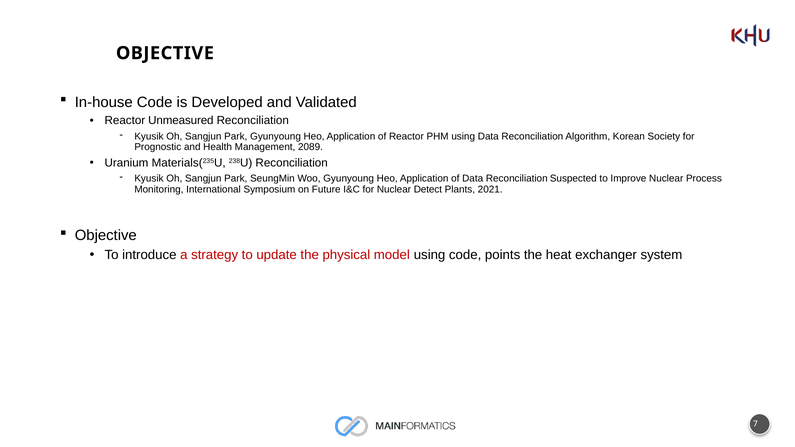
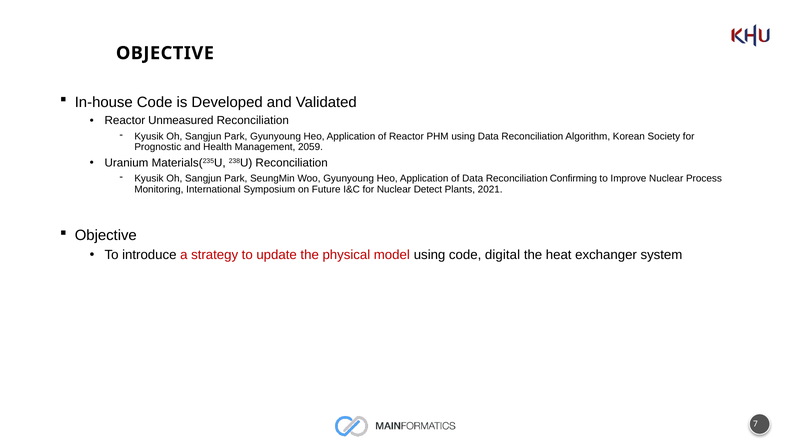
2089: 2089 -> 2059 (310, 147)
Suspected: Suspected -> Confirming (573, 179)
points: points -> digital (503, 255)
